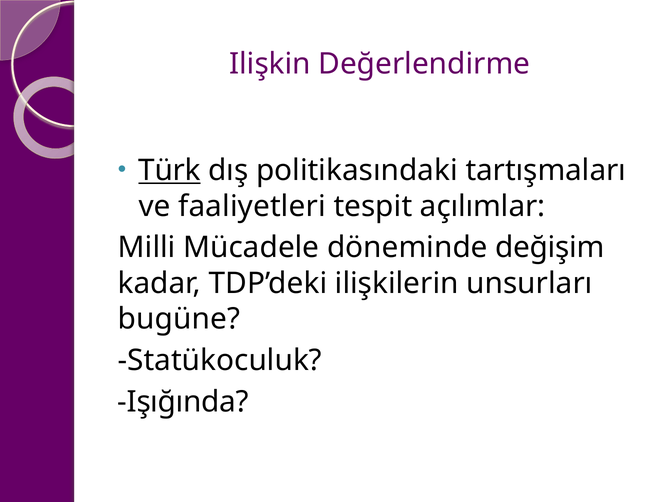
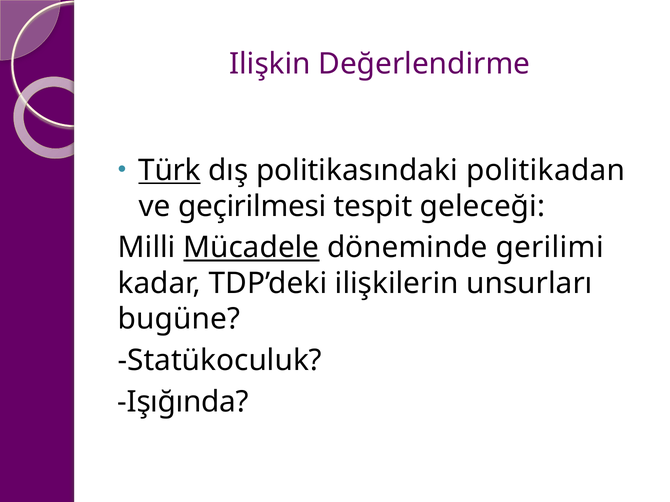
tartışmaları: tartışmaları -> politikadan (546, 171)
faaliyetleri: faaliyetleri -> geçirilmesi (252, 206)
açılımlar: açılımlar -> geleceği (482, 206)
Mücadele underline: none -> present (251, 248)
değişim: değişim -> gerilimi (550, 248)
